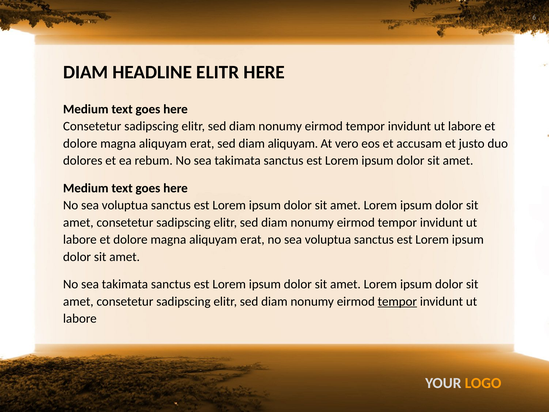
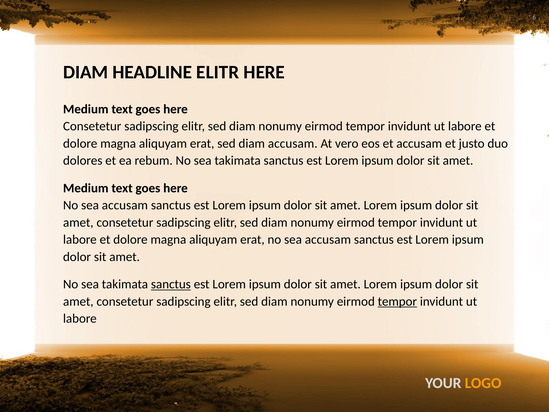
diam aliquyam: aliquyam -> accusam (293, 143)
voluptua: voluptua -> accusam (125, 205)
erat no sea voluptua: voluptua -> accusam (328, 240)
sanctus underline: none -> present (171, 284)
